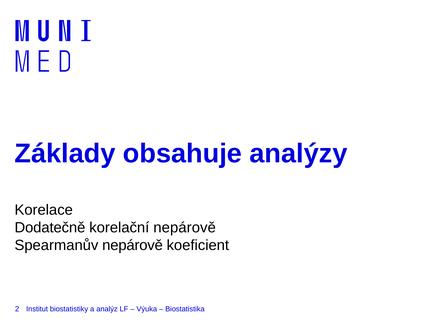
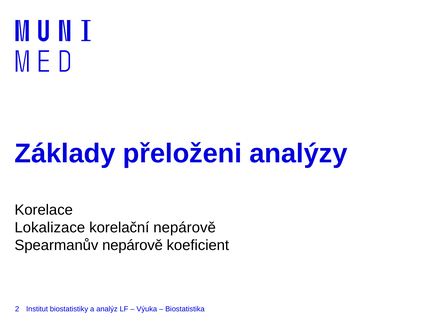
obsahuje: obsahuje -> přeloženi (182, 154)
Dodatečně: Dodatečně -> Lokalizace (50, 228)
